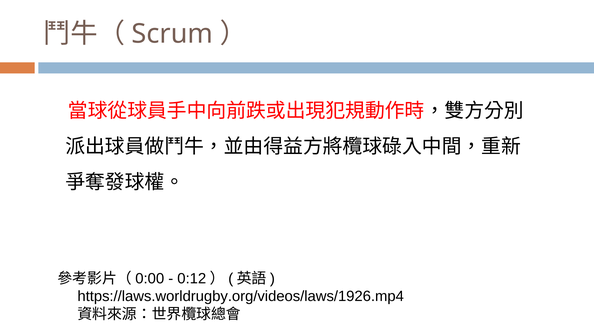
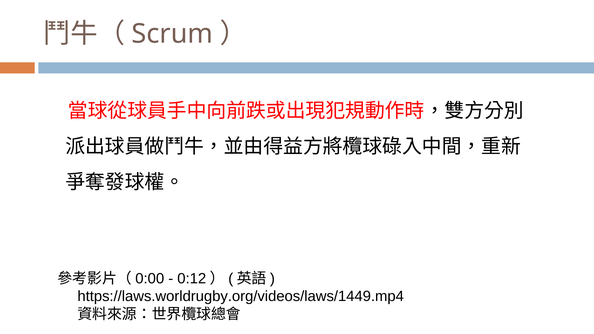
https://laws.worldrugby.org/videos/laws/1926.mp4: https://laws.worldrugby.org/videos/laws/1926.mp4 -> https://laws.worldrugby.org/videos/laws/1449.mp4 (241, 297)
